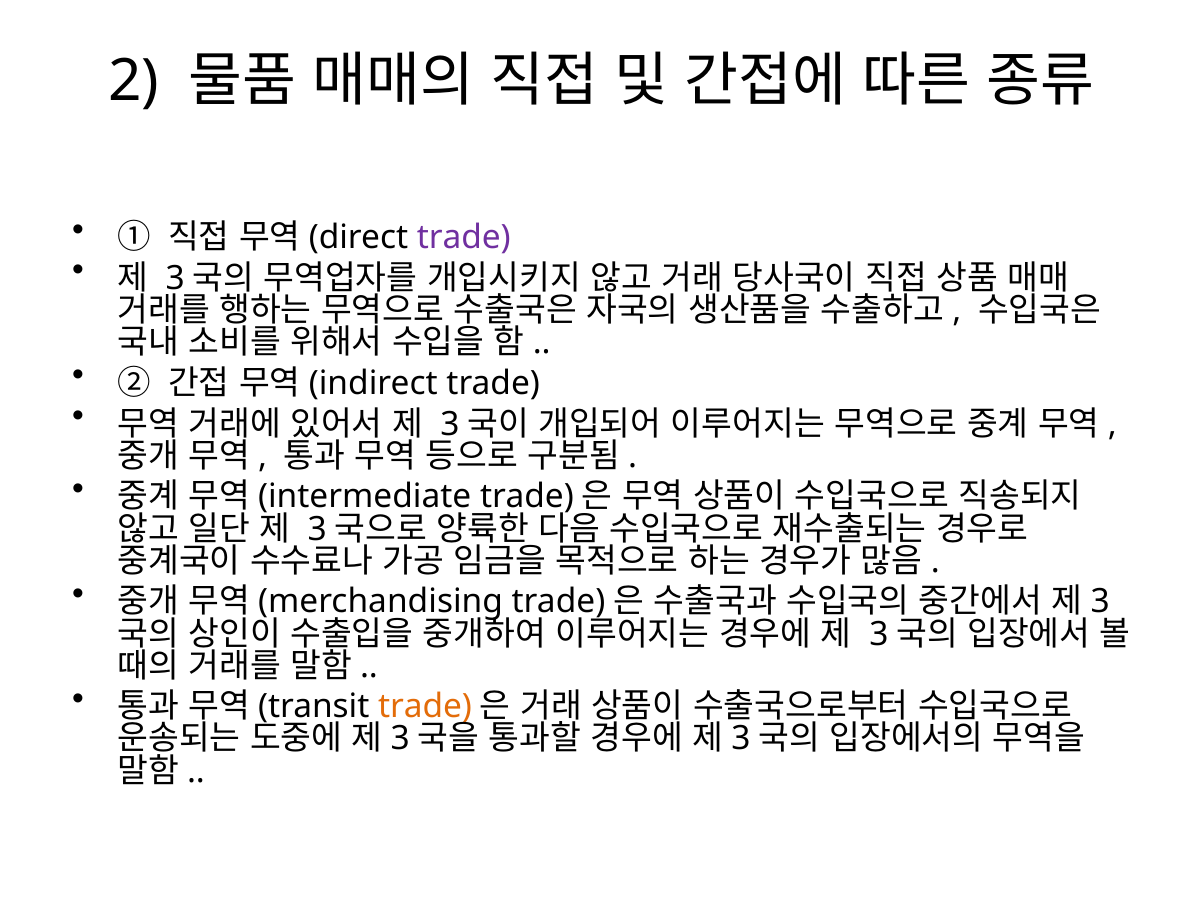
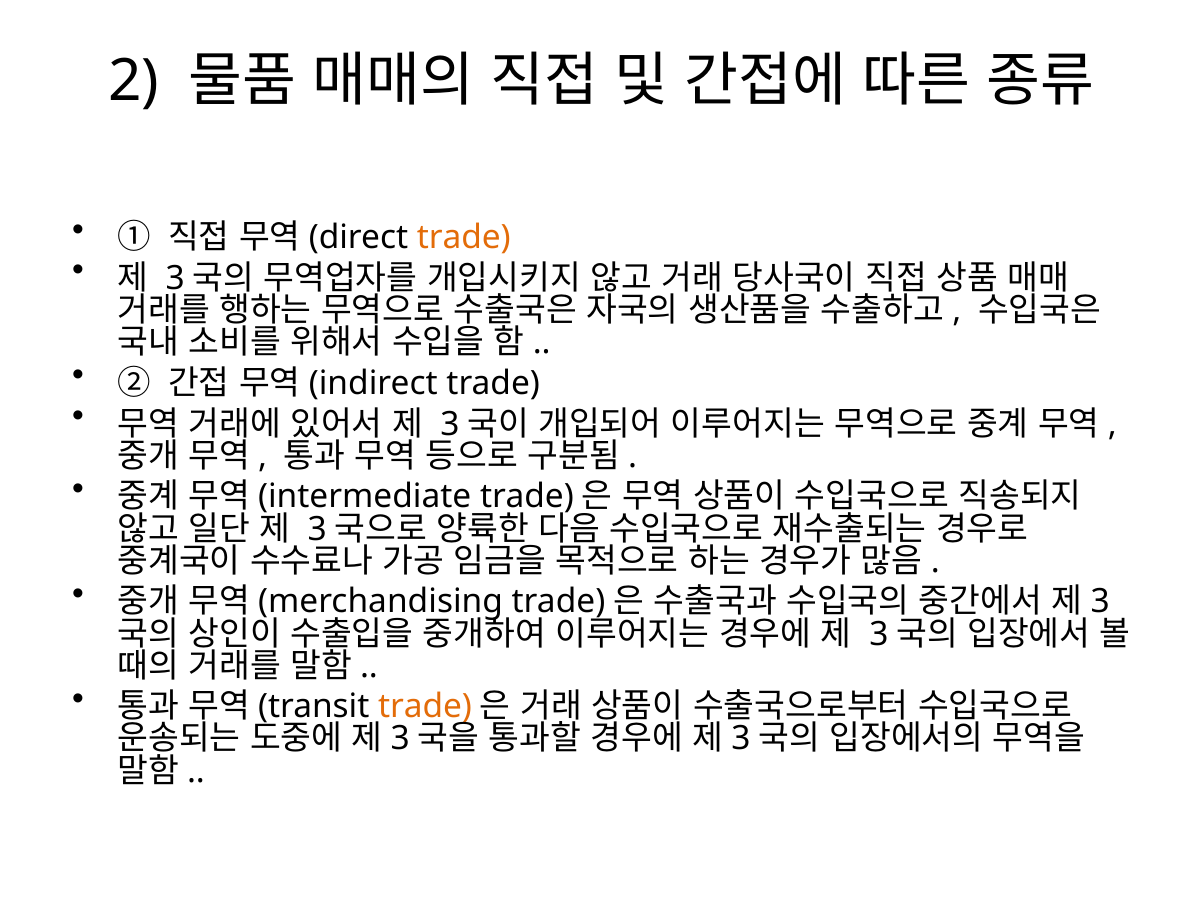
trade colour: purple -> orange (464, 238)
